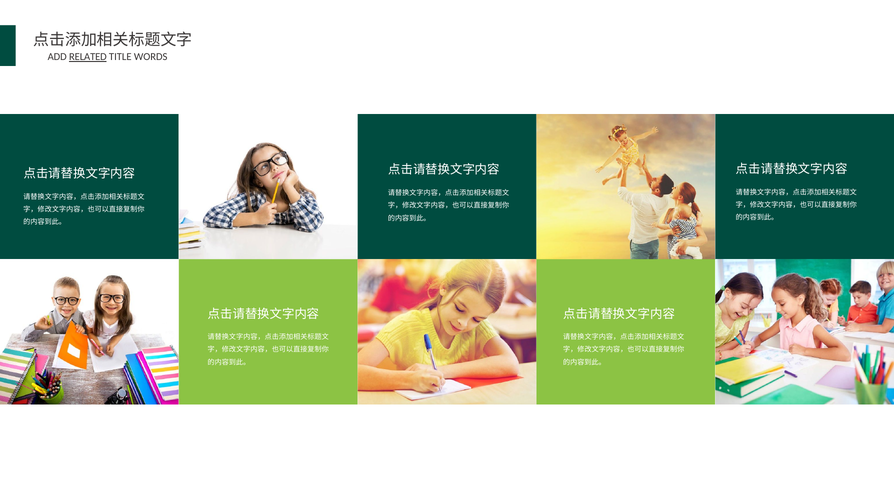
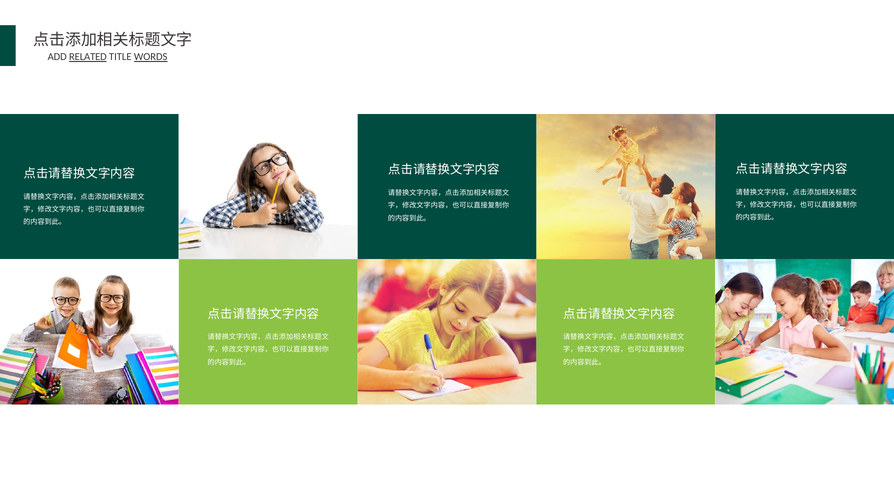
WORDS underline: none -> present (151, 57)
